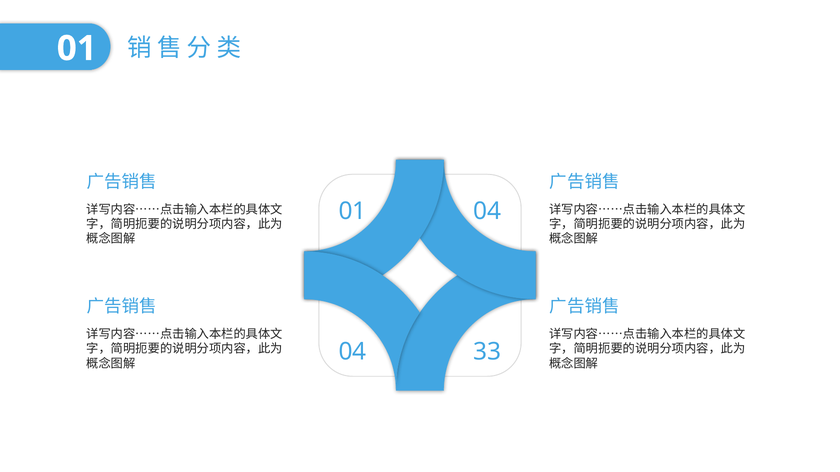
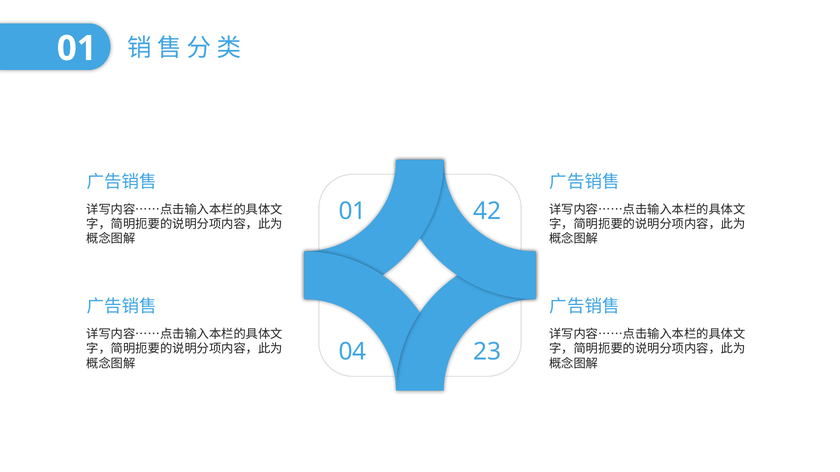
01 04: 04 -> 42 (487, 211)
33: 33 -> 23 (487, 352)
